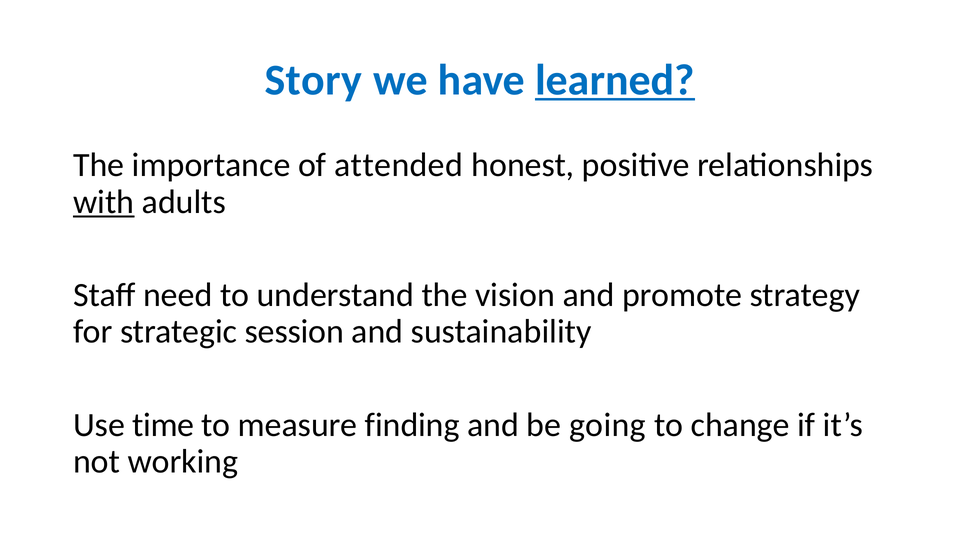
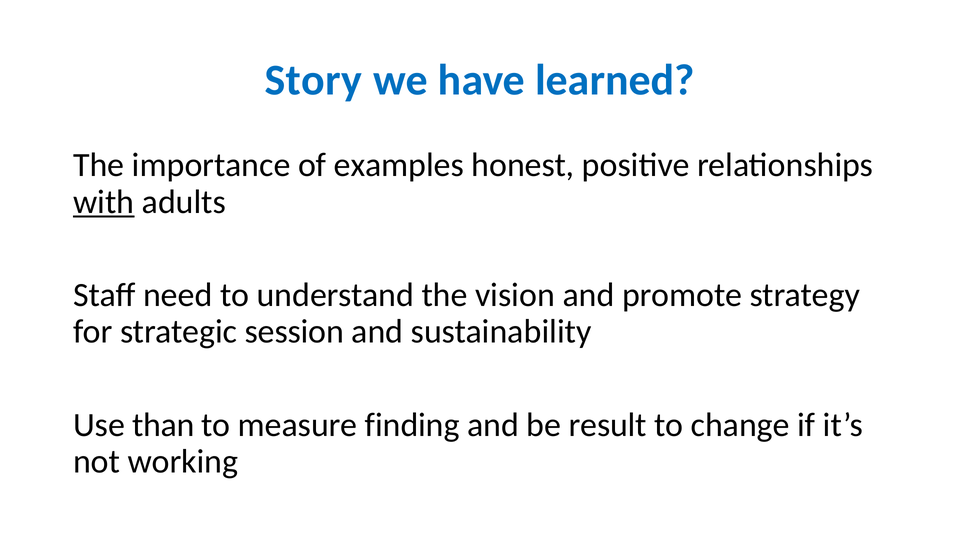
learned underline: present -> none (615, 81)
attended: attended -> examples (399, 165)
time: time -> than (163, 425)
going: going -> result (608, 425)
